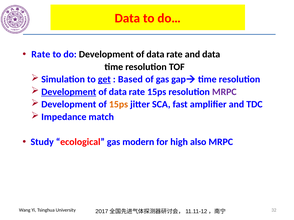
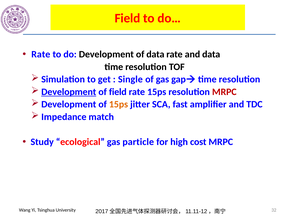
Data: Data -> Field (127, 18)
get underline: present -> none (104, 79)
Based: Based -> Single (130, 79)
data: data -> field (118, 92)
MRPC colour: purple -> red (224, 92)
modern: modern -> particle (138, 142)
also: also -> cost (198, 142)
